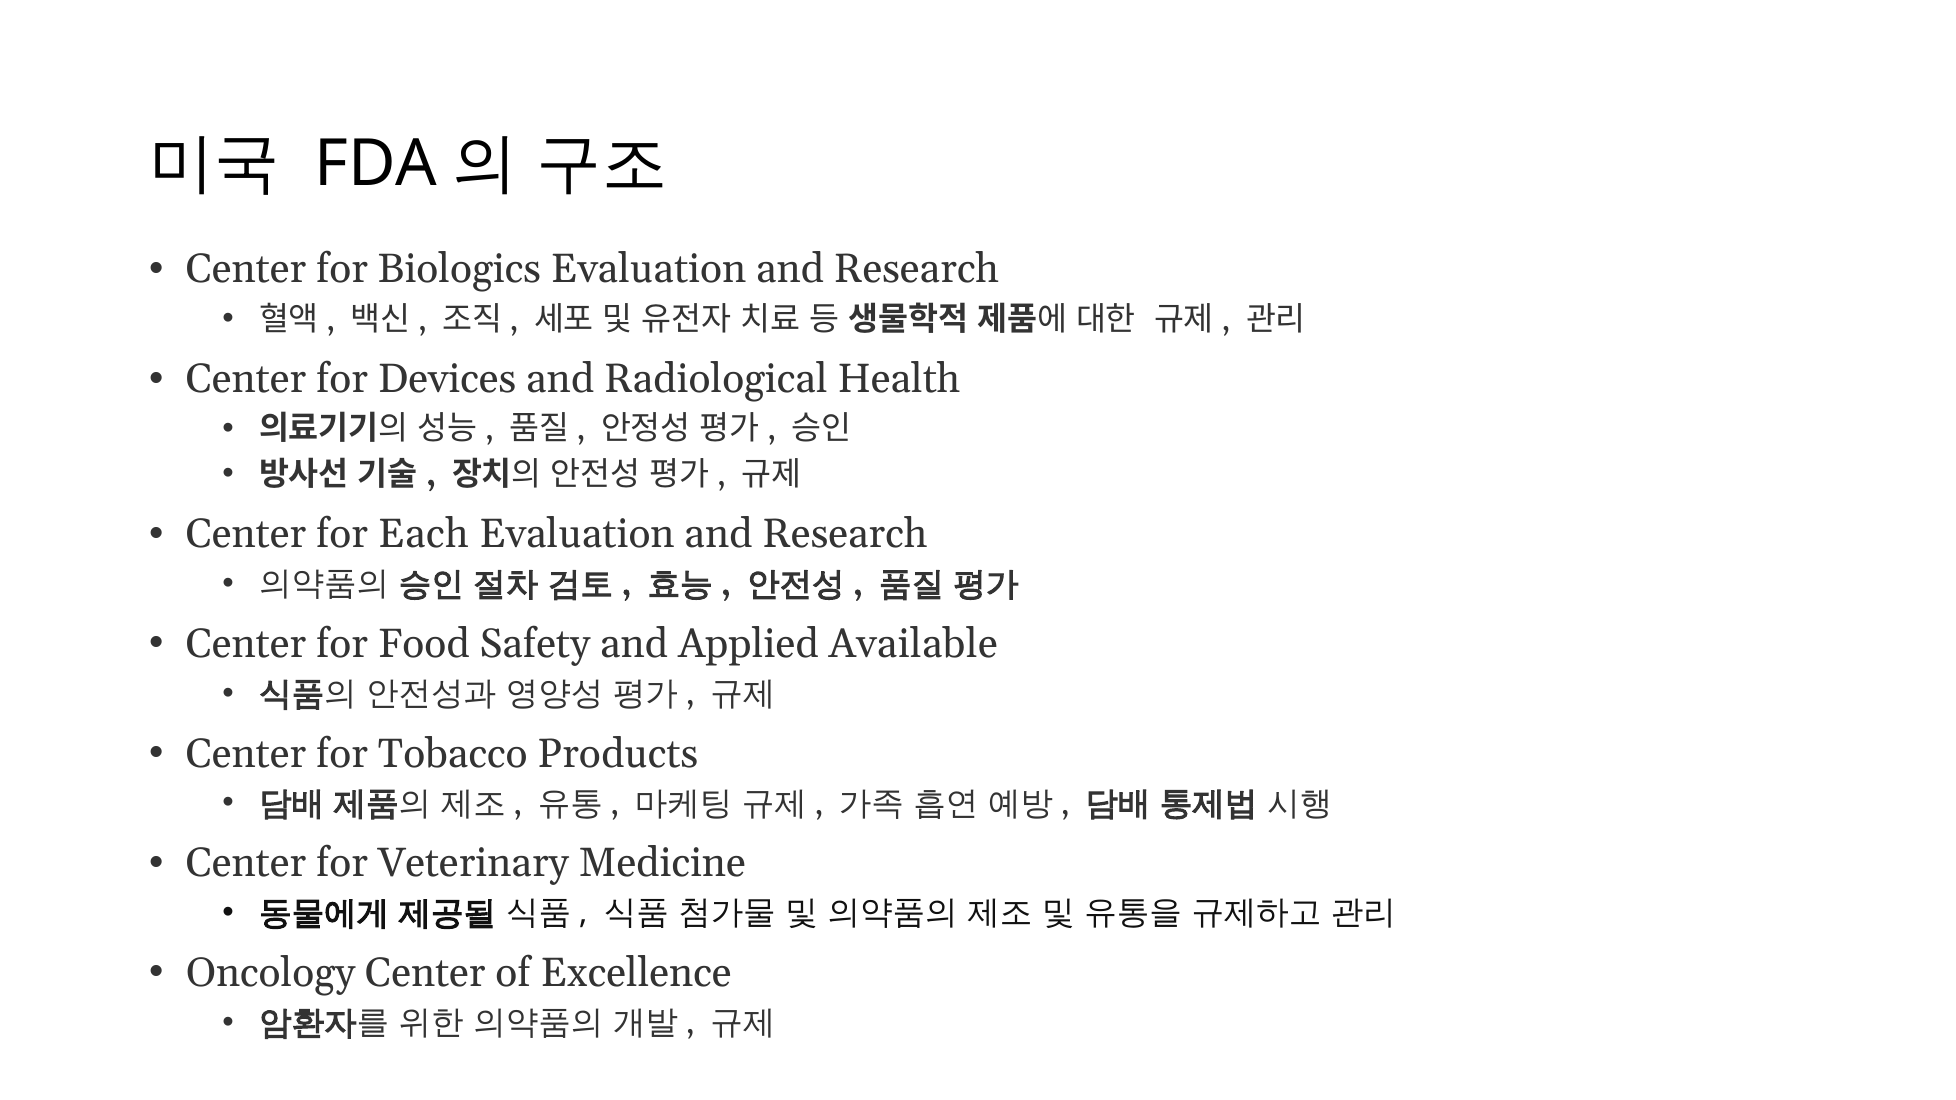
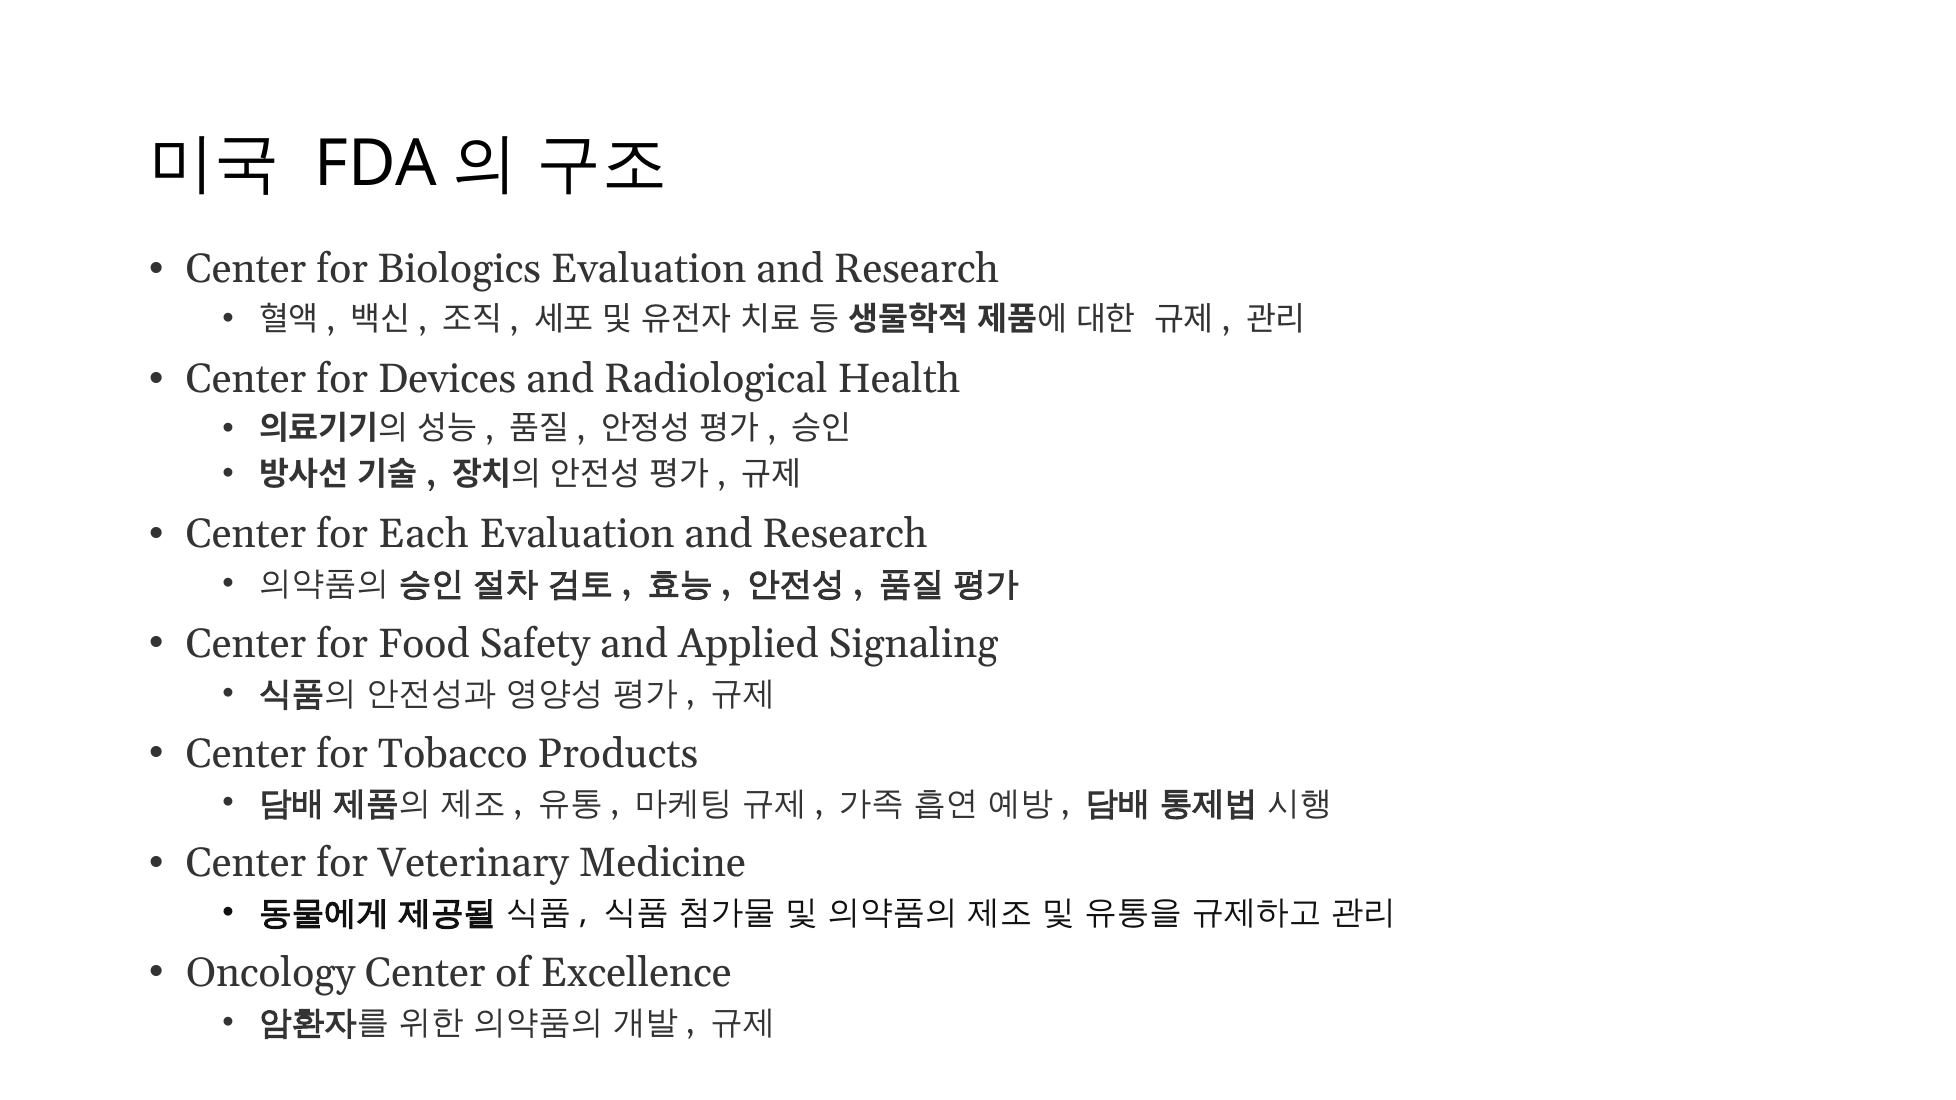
Available: Available -> Signaling (913, 644)
